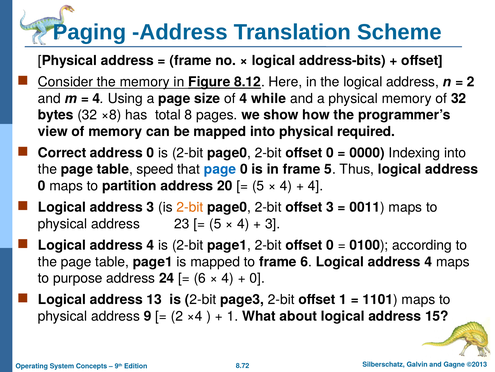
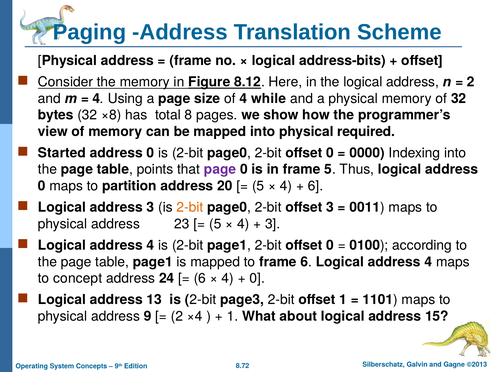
Correct: Correct -> Started (62, 153)
speed: speed -> points (155, 169)
page colour: blue -> purple (220, 169)
4: 4 -> 6 (316, 186)
purpose: purpose -> concept (78, 278)
